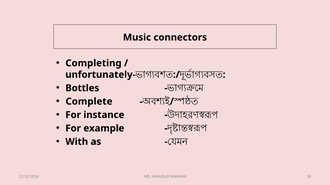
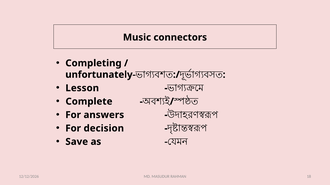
Bottles: Bottles -> Lesson (82, 88)
instance: instance -> answers (104, 115)
example: example -> decision (104, 129)
With: With -> Save (77, 142)
